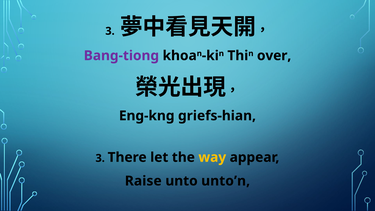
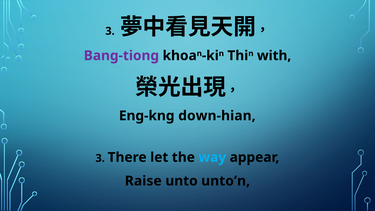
over: over -> with (274, 56)
griefs-hian: griefs-hian -> down-hian (217, 116)
way colour: yellow -> light blue (212, 157)
